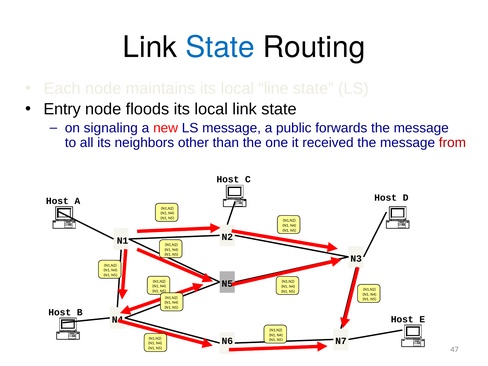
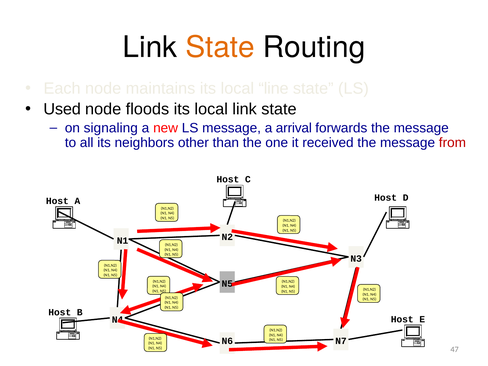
State colour: blue -> orange (220, 47)
Entry: Entry -> Used (62, 109)
public: public -> arrival (294, 128)
